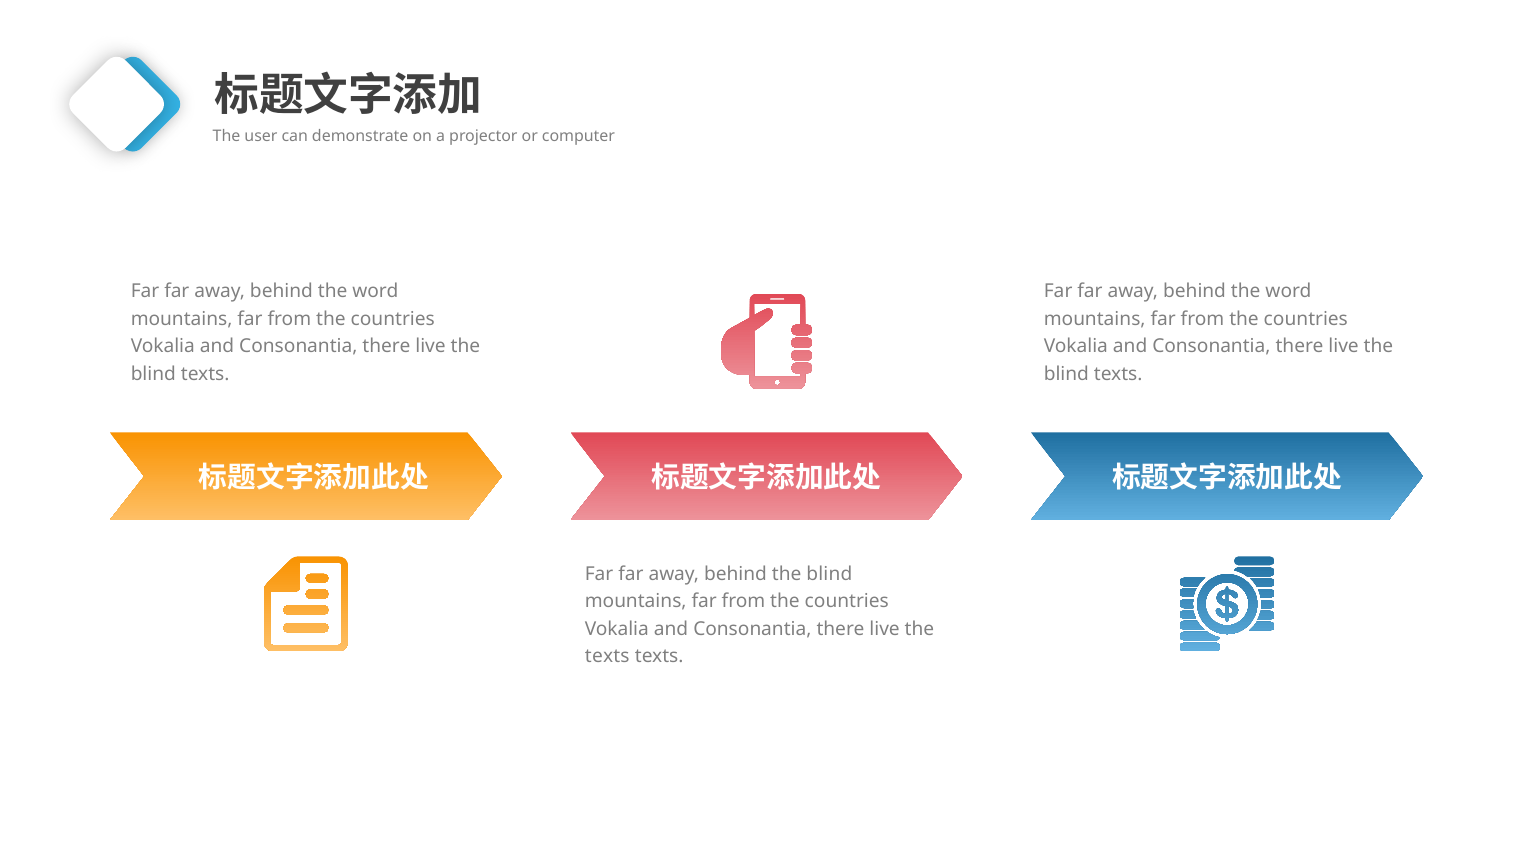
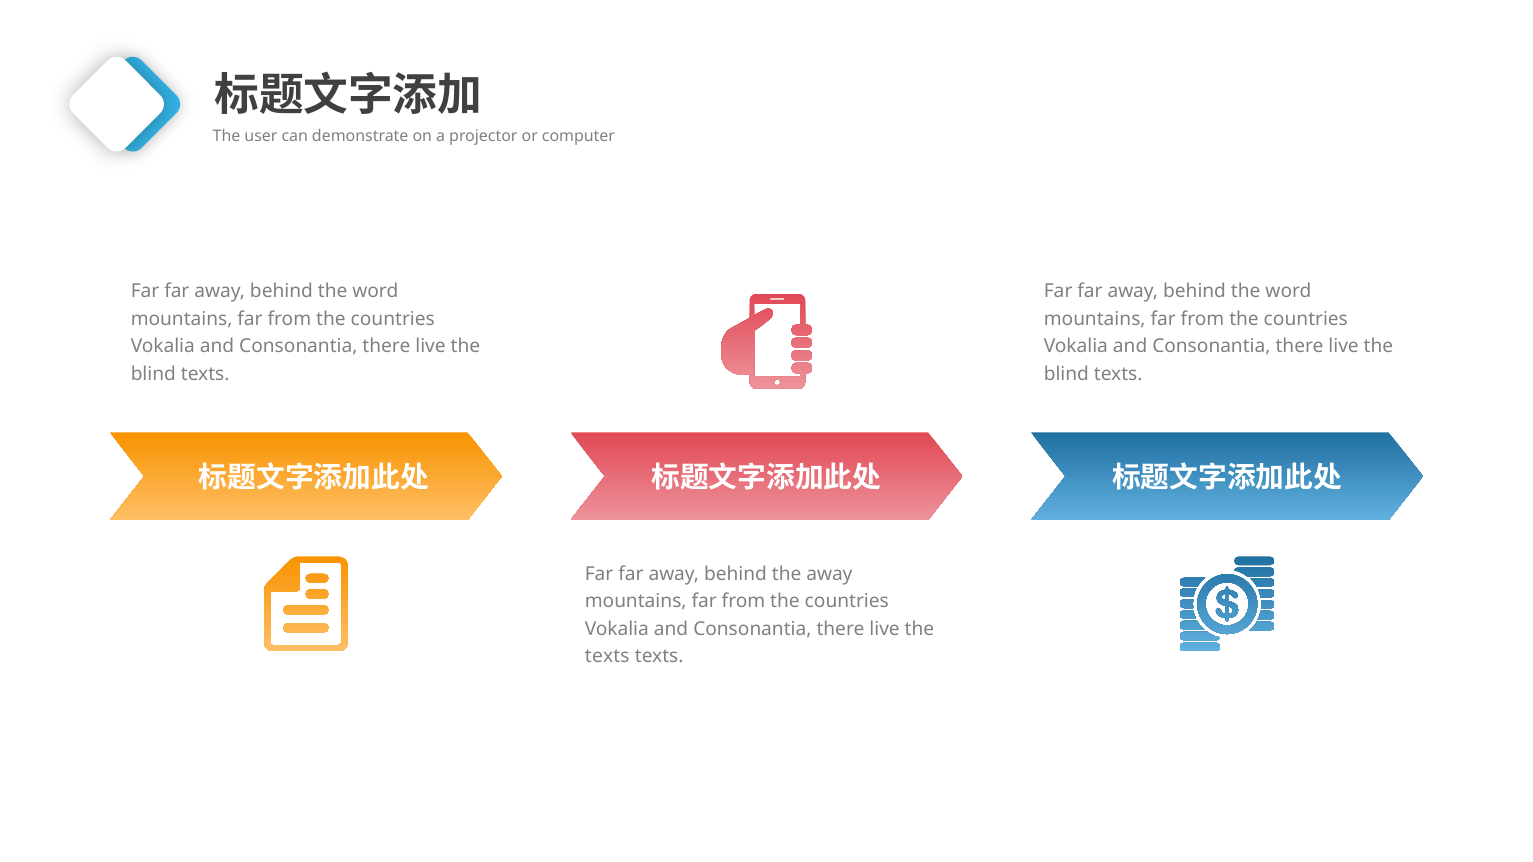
behind the blind: blind -> away (829, 574)
